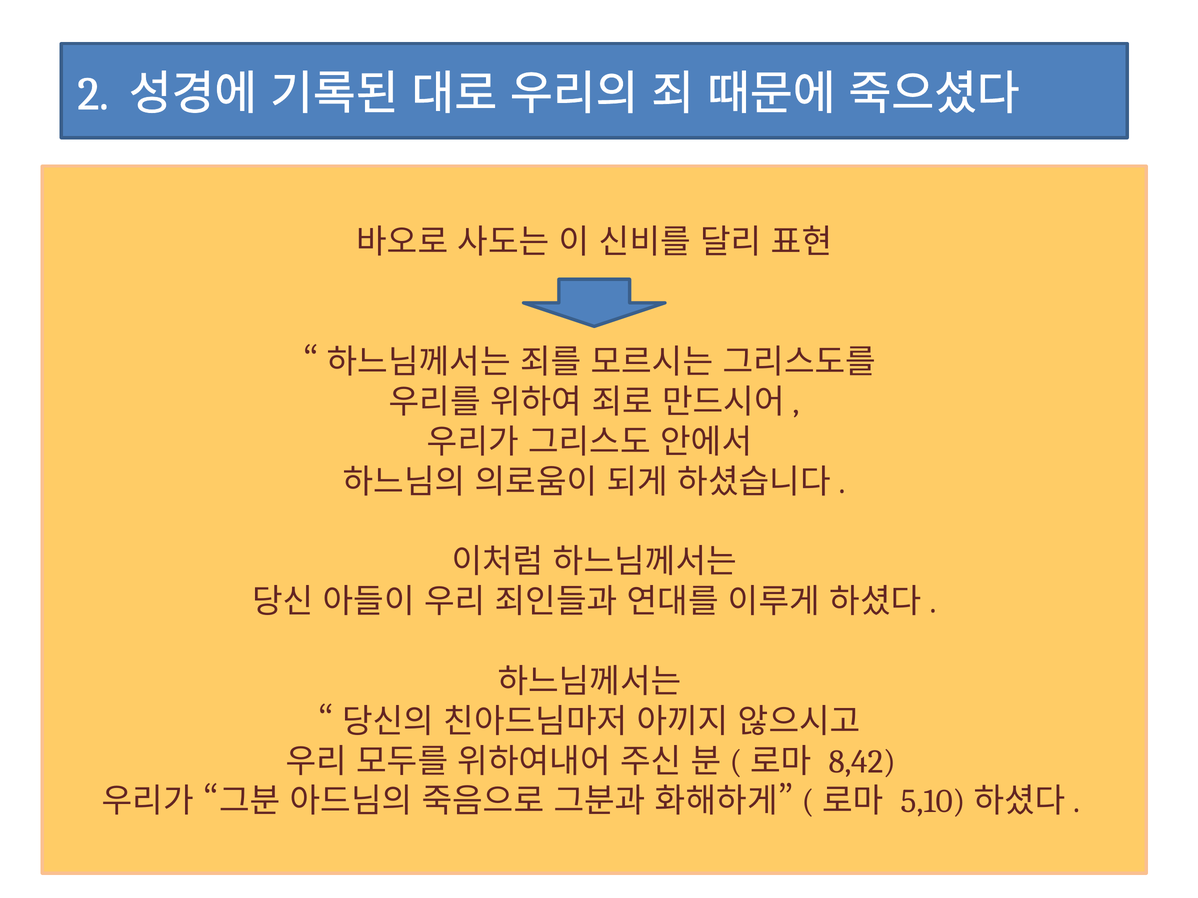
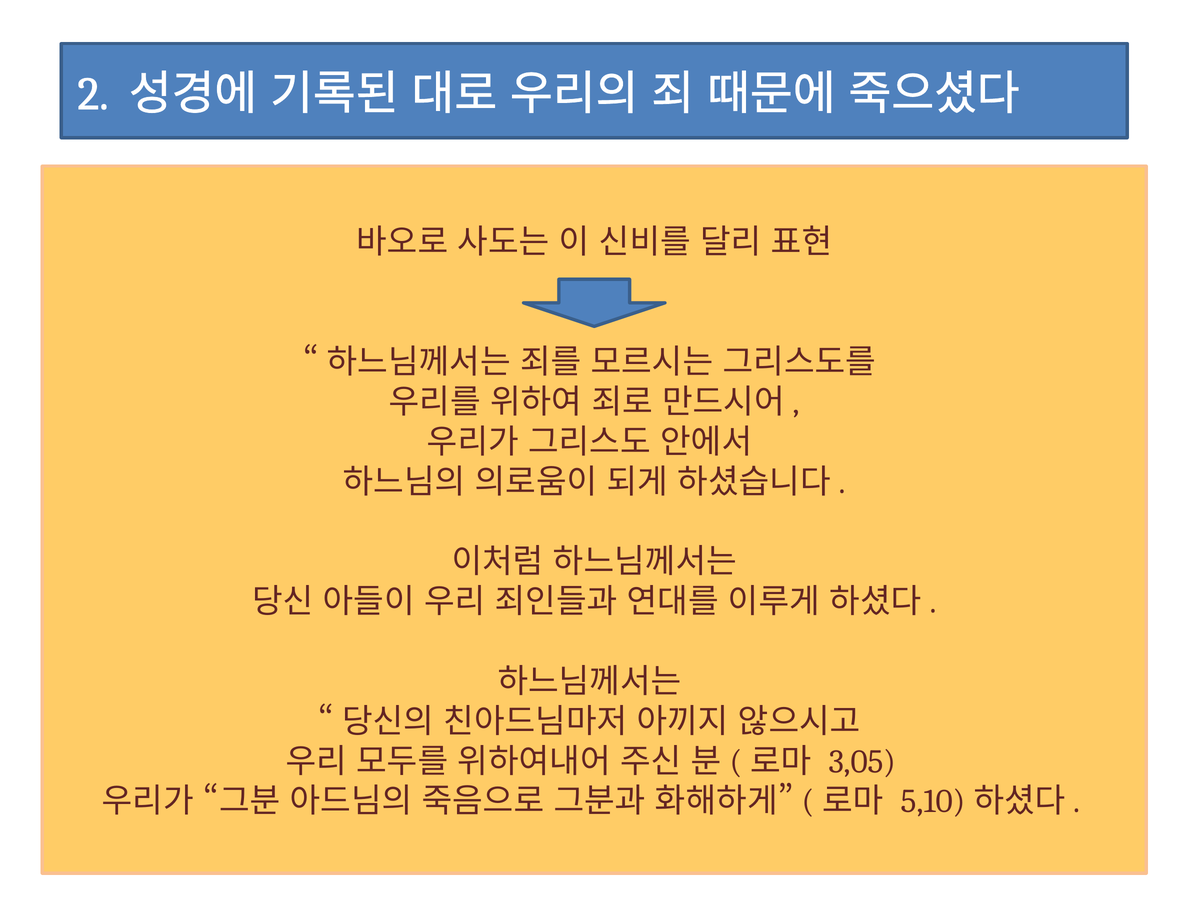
8,42: 8,42 -> 3,05 (862, 762)
